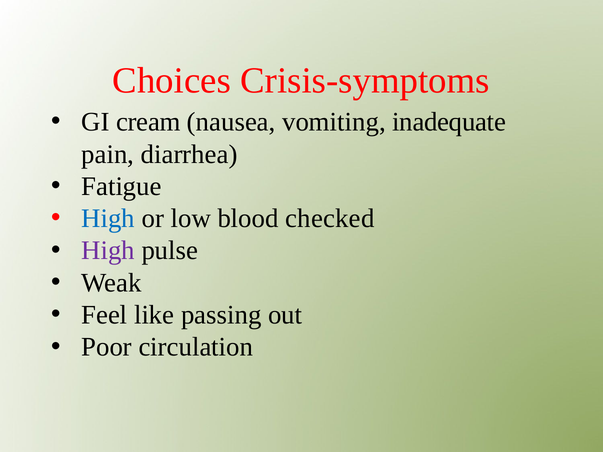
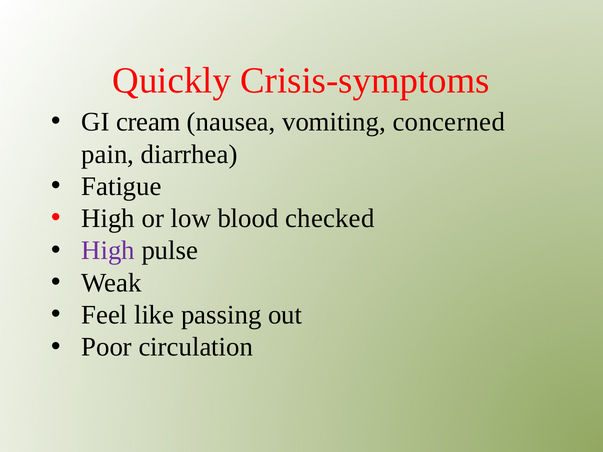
Choices: Choices -> Quickly (172, 80)
inadequate: inadequate -> concerned (449, 122)
High colour: blue -> black (108, 219)
